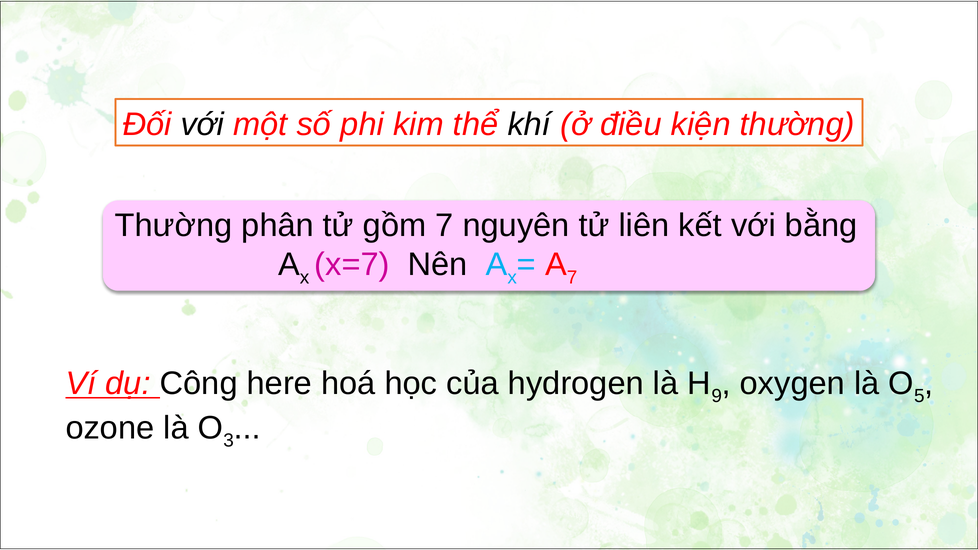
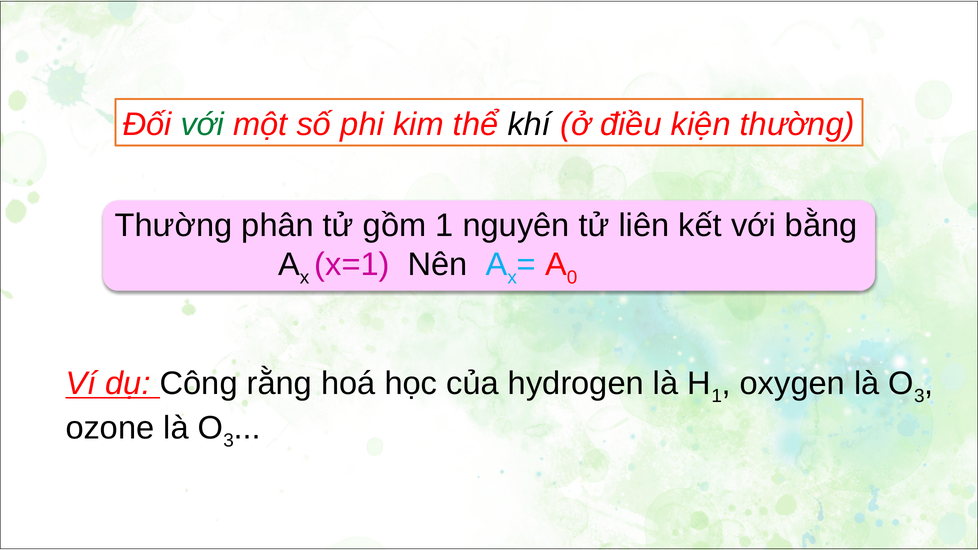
với colour: black -> green (202, 125)
gồm 7: 7 -> 1 (444, 226)
x=7: x=7 -> x=1 (352, 265)
7: 7 -> 0 (572, 277)
here: here -> rằng (279, 384)
9: 9 -> 1 (717, 396)
5: 5 -> 3 (919, 396)
